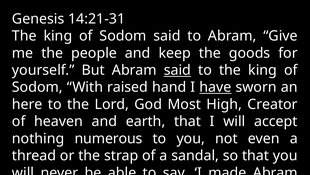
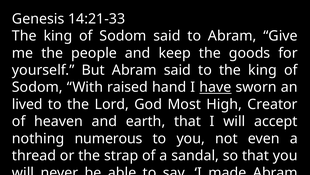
14:21-31: 14:21-31 -> 14:21-33 (97, 19)
said underline: present -> none (177, 70)
here: here -> lived (27, 104)
